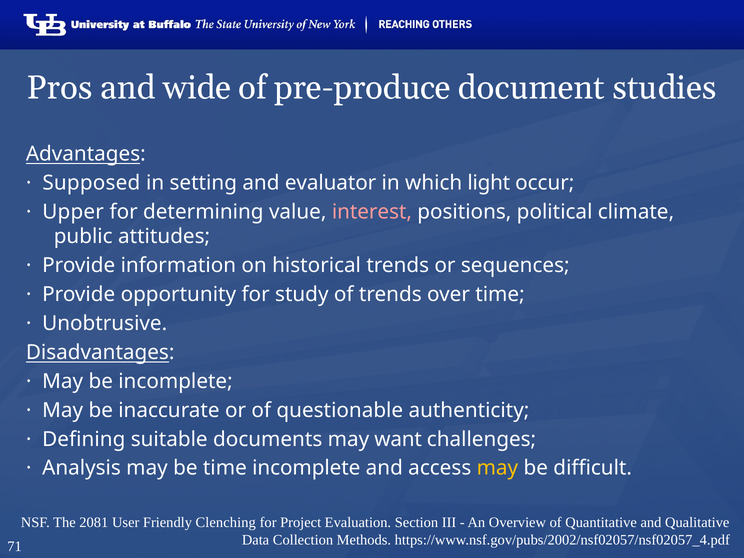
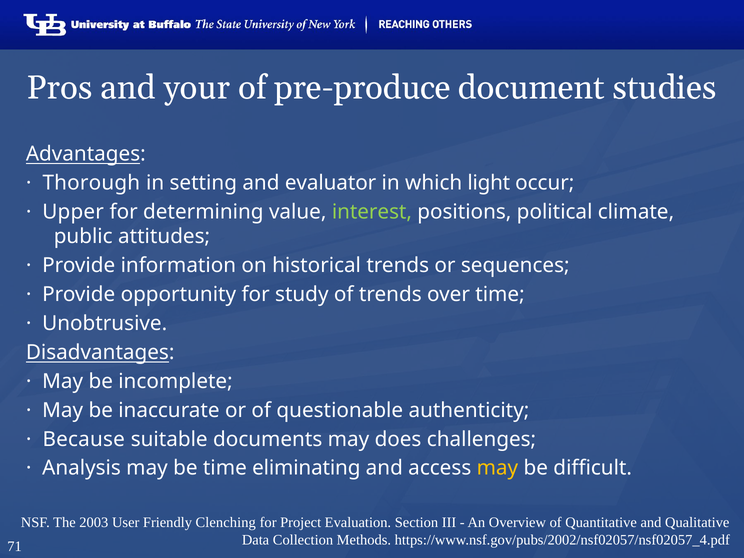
wide: wide -> your (197, 88)
Supposed: Supposed -> Thorough (91, 183)
interest colour: pink -> light green (372, 212)
Defining: Defining -> Because (84, 439)
want: want -> does (398, 439)
time incomplete: incomplete -> eliminating (306, 468)
2081: 2081 -> 2003 (94, 523)
